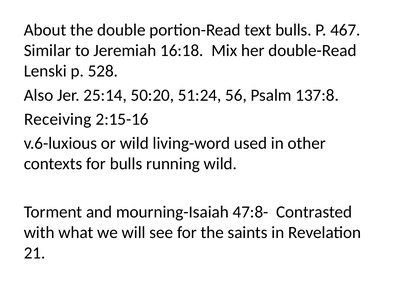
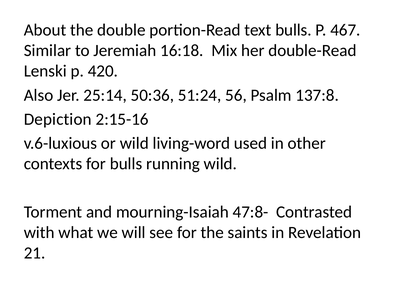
528: 528 -> 420 (103, 71)
50:20: 50:20 -> 50:36 (152, 95)
Receiving: Receiving -> Depiction (58, 119)
